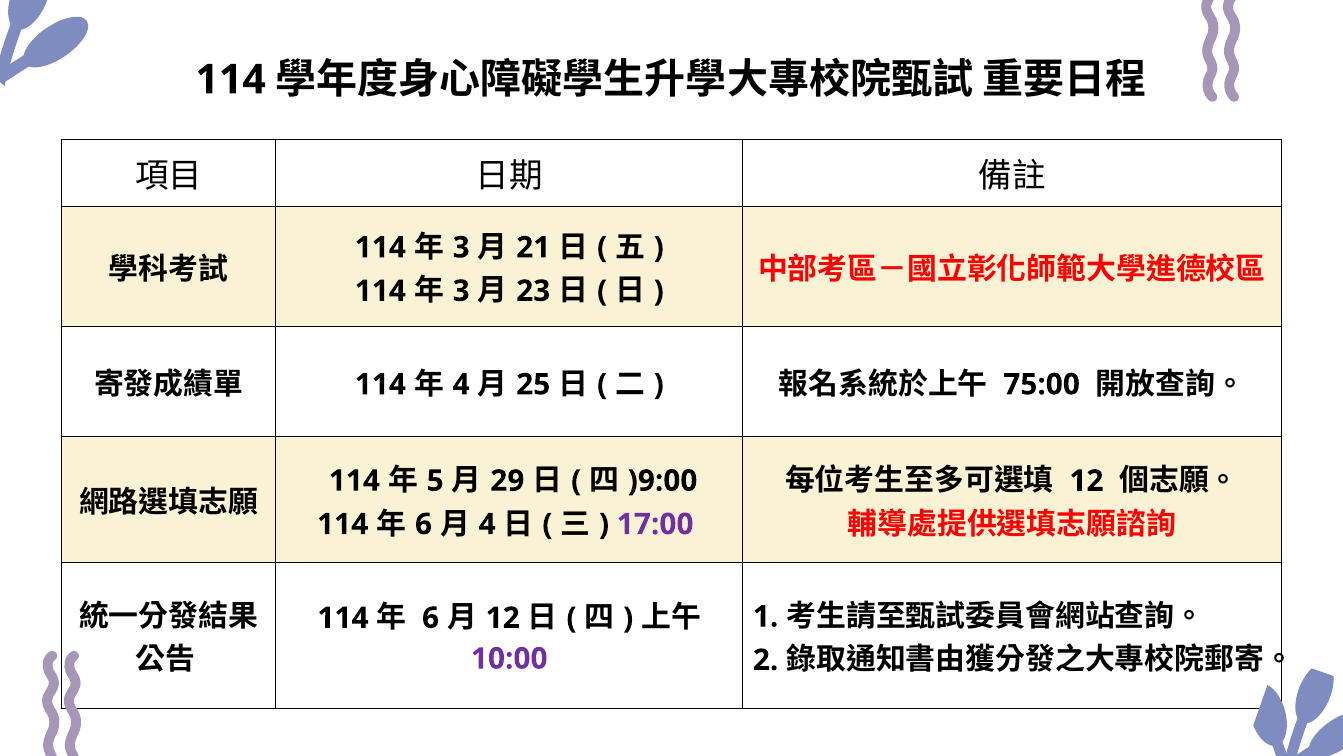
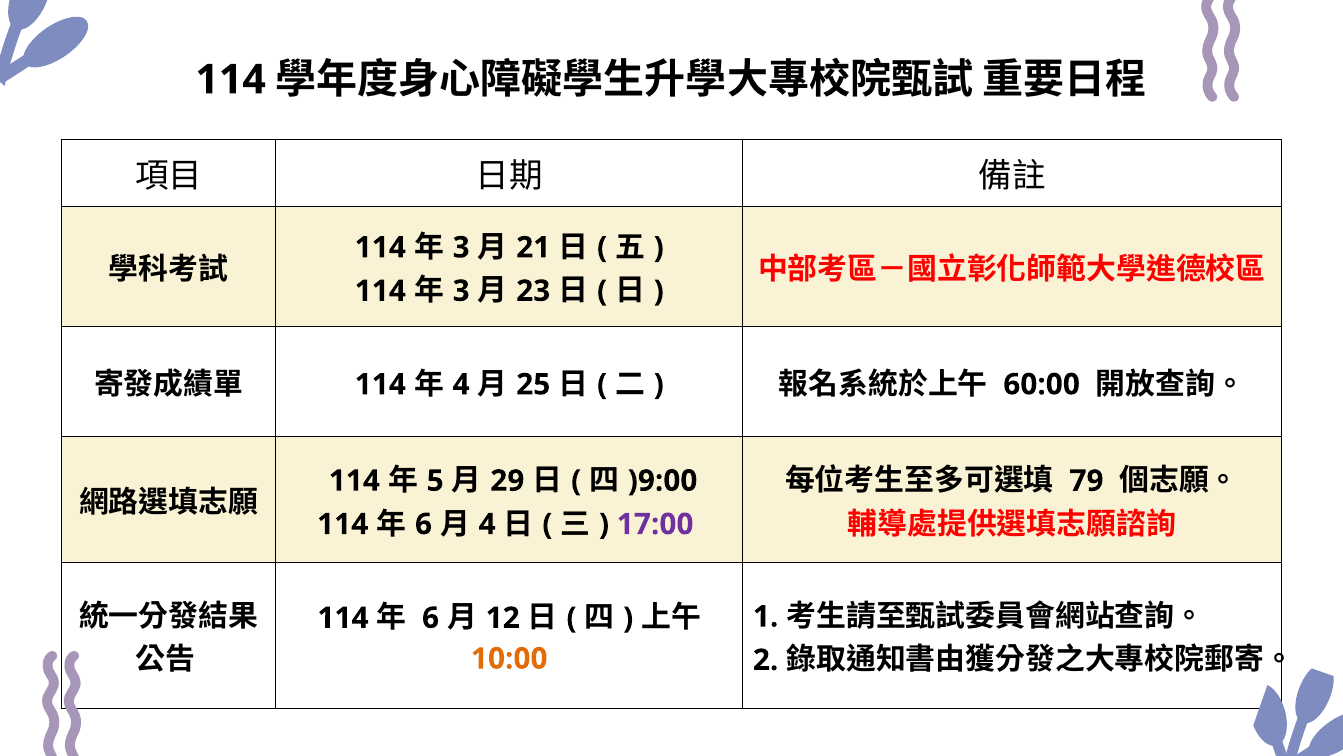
75:00: 75:00 -> 60:00 (1042, 384)
12: 12 -> 79 (1086, 481)
10:00 colour: purple -> orange (509, 658)
